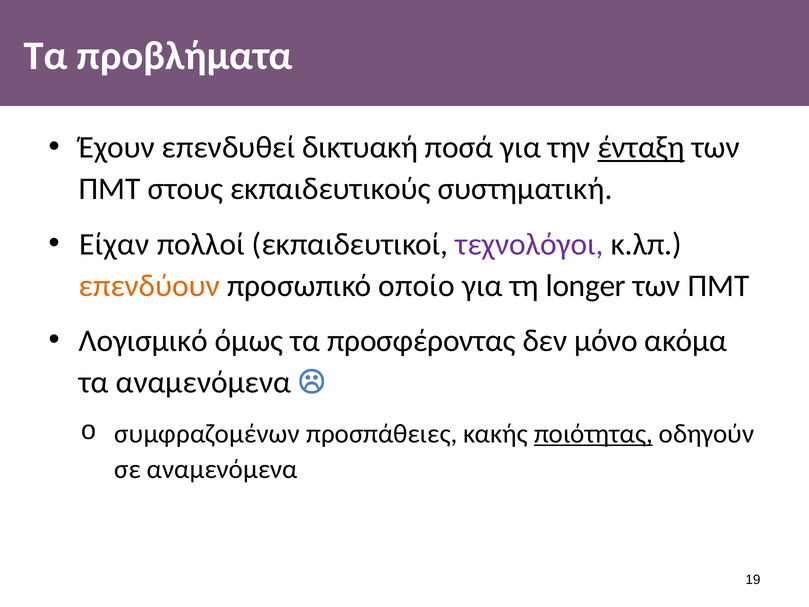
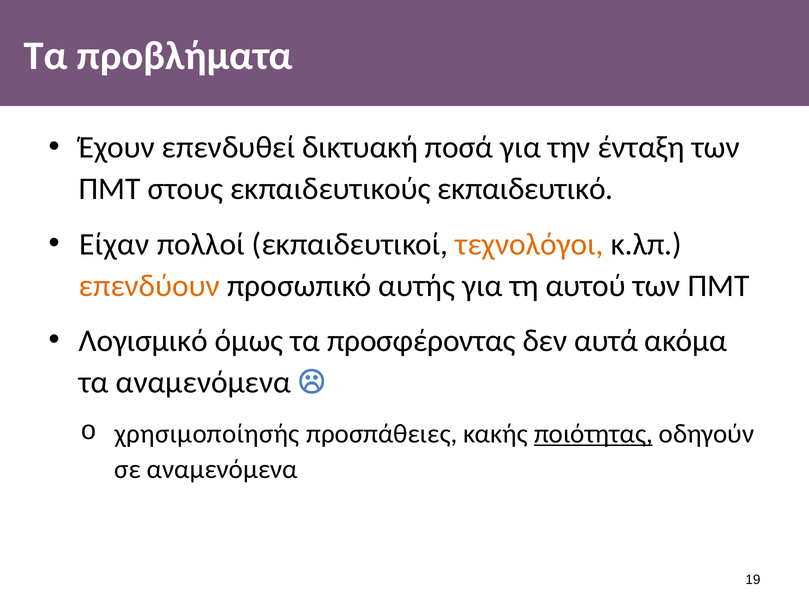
ένταξη underline: present -> none (641, 147)
συστηματική: συστηματική -> εκπαιδευτικό (525, 189)
τεχνολόγοι colour: purple -> orange (530, 244)
οποίο: οποίο -> αυτής (417, 286)
longer: longer -> αυτού (586, 286)
μόνο: μόνο -> αυτά (606, 341)
συμφραζομένων: συμφραζομένων -> χρησιμοποίησής (207, 434)
